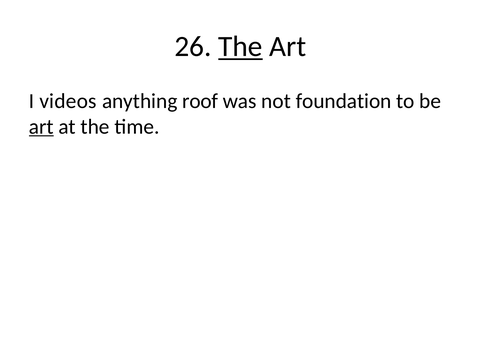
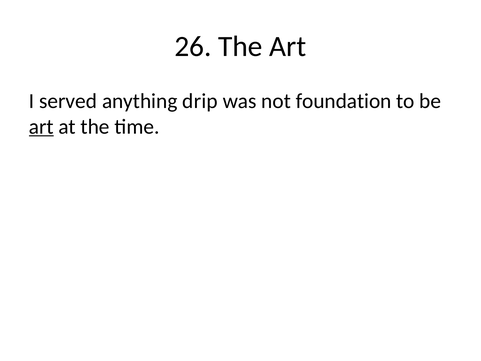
The underline: present -> none (240, 47)
videos: videos -> served (68, 101)
roof: roof -> drip (200, 101)
